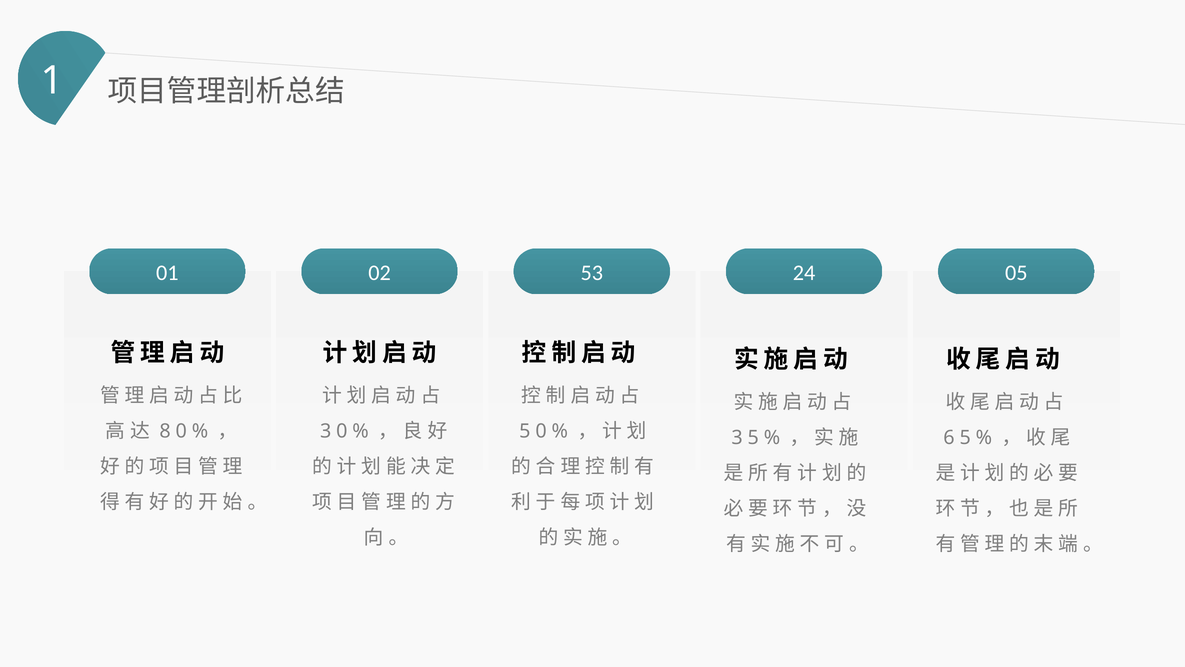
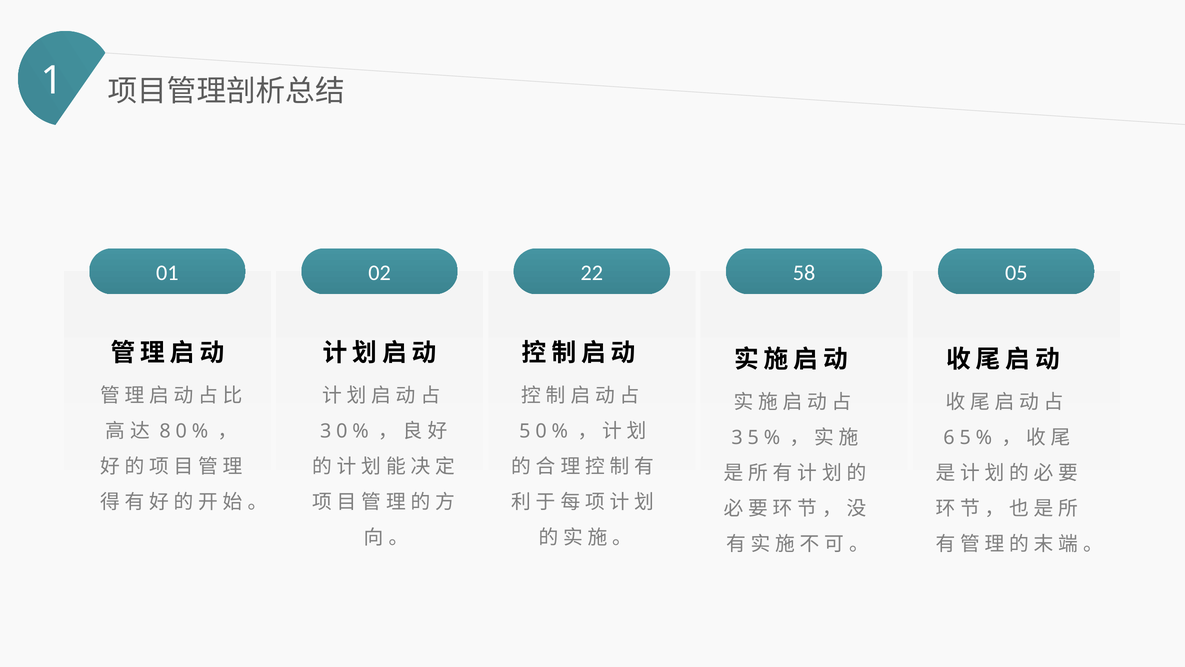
53: 53 -> 22 (592, 273)
24: 24 -> 58 (804, 273)
